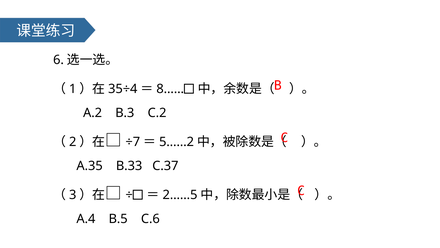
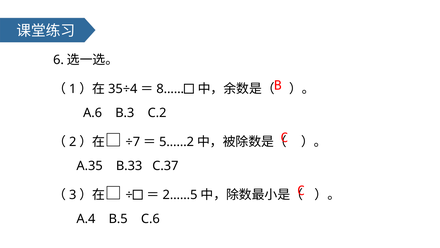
A.2: A.2 -> A.6 (93, 113)
